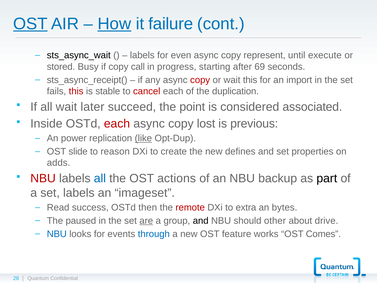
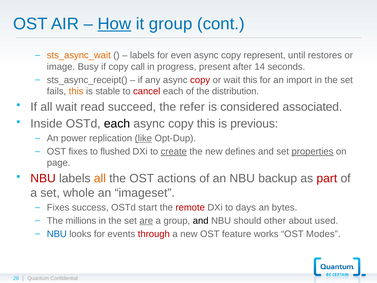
OST underline: present -> none (30, 24)
it failure: failure -> group (171, 24)
sts_async_wait colour: black -> orange (79, 55)
execute: execute -> restores (325, 55)
stored: stored -> image (61, 67)
starting: starting -> present (215, 67)
69: 69 -> 14 (260, 67)
this colour: red -> orange (76, 91)
duplication: duplication -> distribution (235, 91)
later: later -> read (93, 107)
point: point -> refer (192, 107)
each colour: red -> black (117, 124)
copy lost: lost -> this (206, 124)
OST slide: slide -> fixes (78, 151)
reason: reason -> flushed (115, 151)
create underline: none -> present (174, 151)
properties underline: none -> present (313, 151)
adds: adds -> page (59, 163)
all colour: blue -> orange (100, 178)
part colour: black -> red (327, 178)
set labels: labels -> whole (79, 193)
Read: Read -> Fixes (58, 207)
then: then -> start (148, 207)
extra: extra -> days (246, 207)
paused: paused -> millions (81, 221)
drive: drive -> used (327, 221)
through colour: blue -> red (154, 234)
Comes: Comes -> Modes (323, 234)
